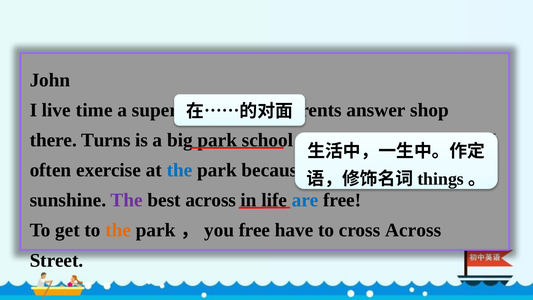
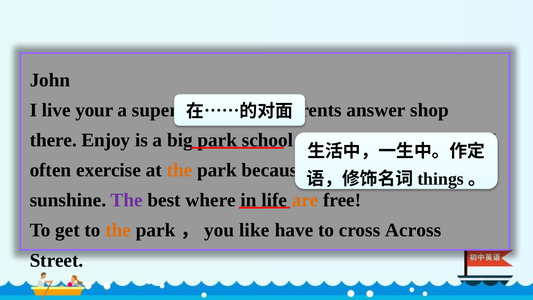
time: time -> your (94, 110)
Turns: Turns -> Enjoy (106, 140)
the colour: blue -> orange (180, 170)
best across: across -> where (211, 200)
are colour: blue -> orange (305, 200)
park，you free: free -> like (254, 230)
